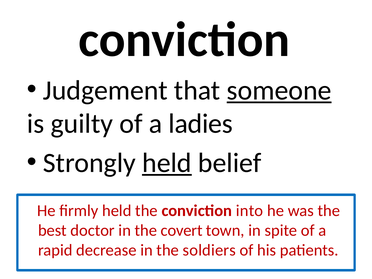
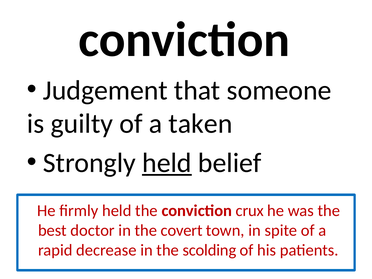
someone underline: present -> none (279, 90)
ladies: ladies -> taken (200, 124)
into: into -> crux (250, 211)
soldiers: soldiers -> scolding (209, 250)
